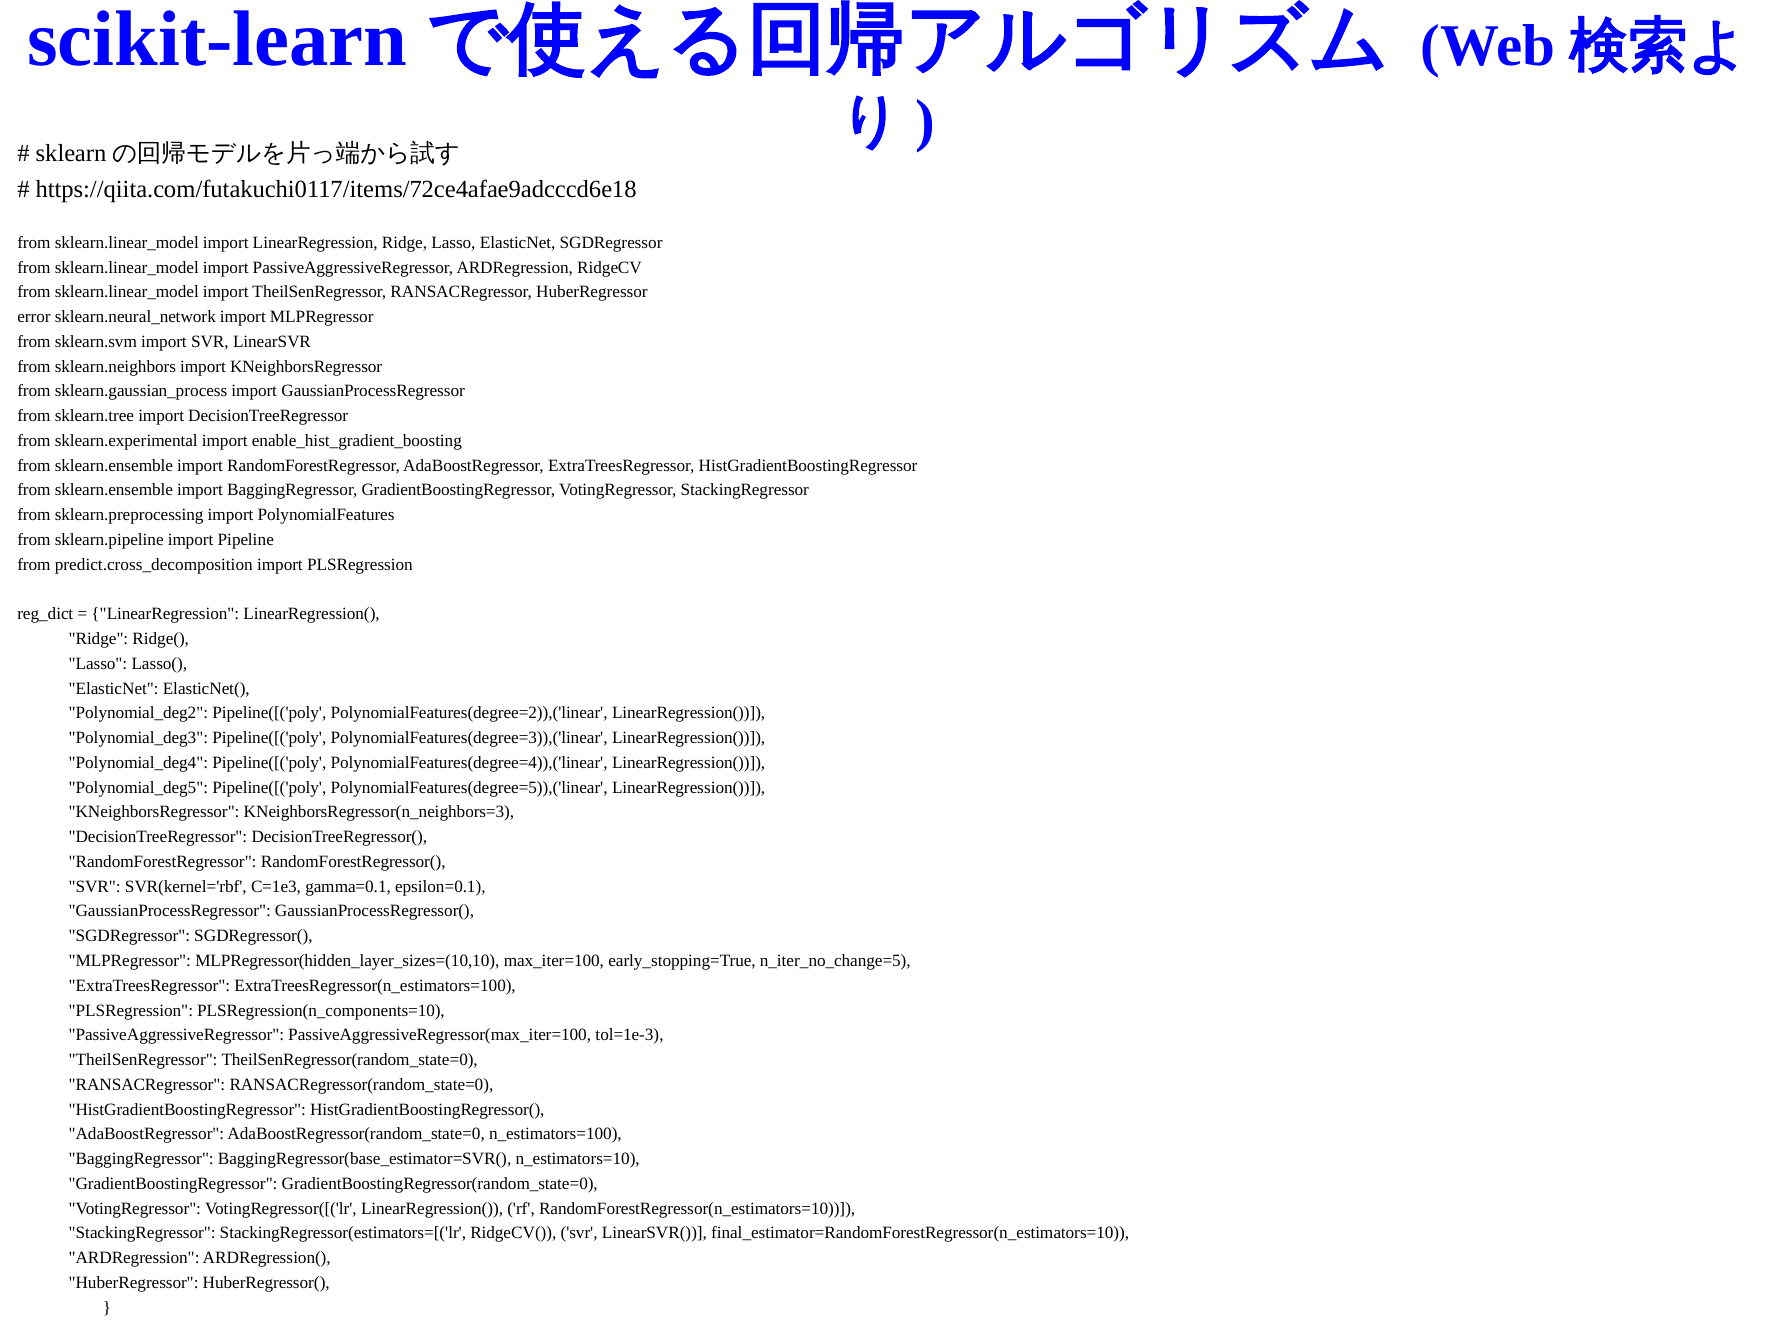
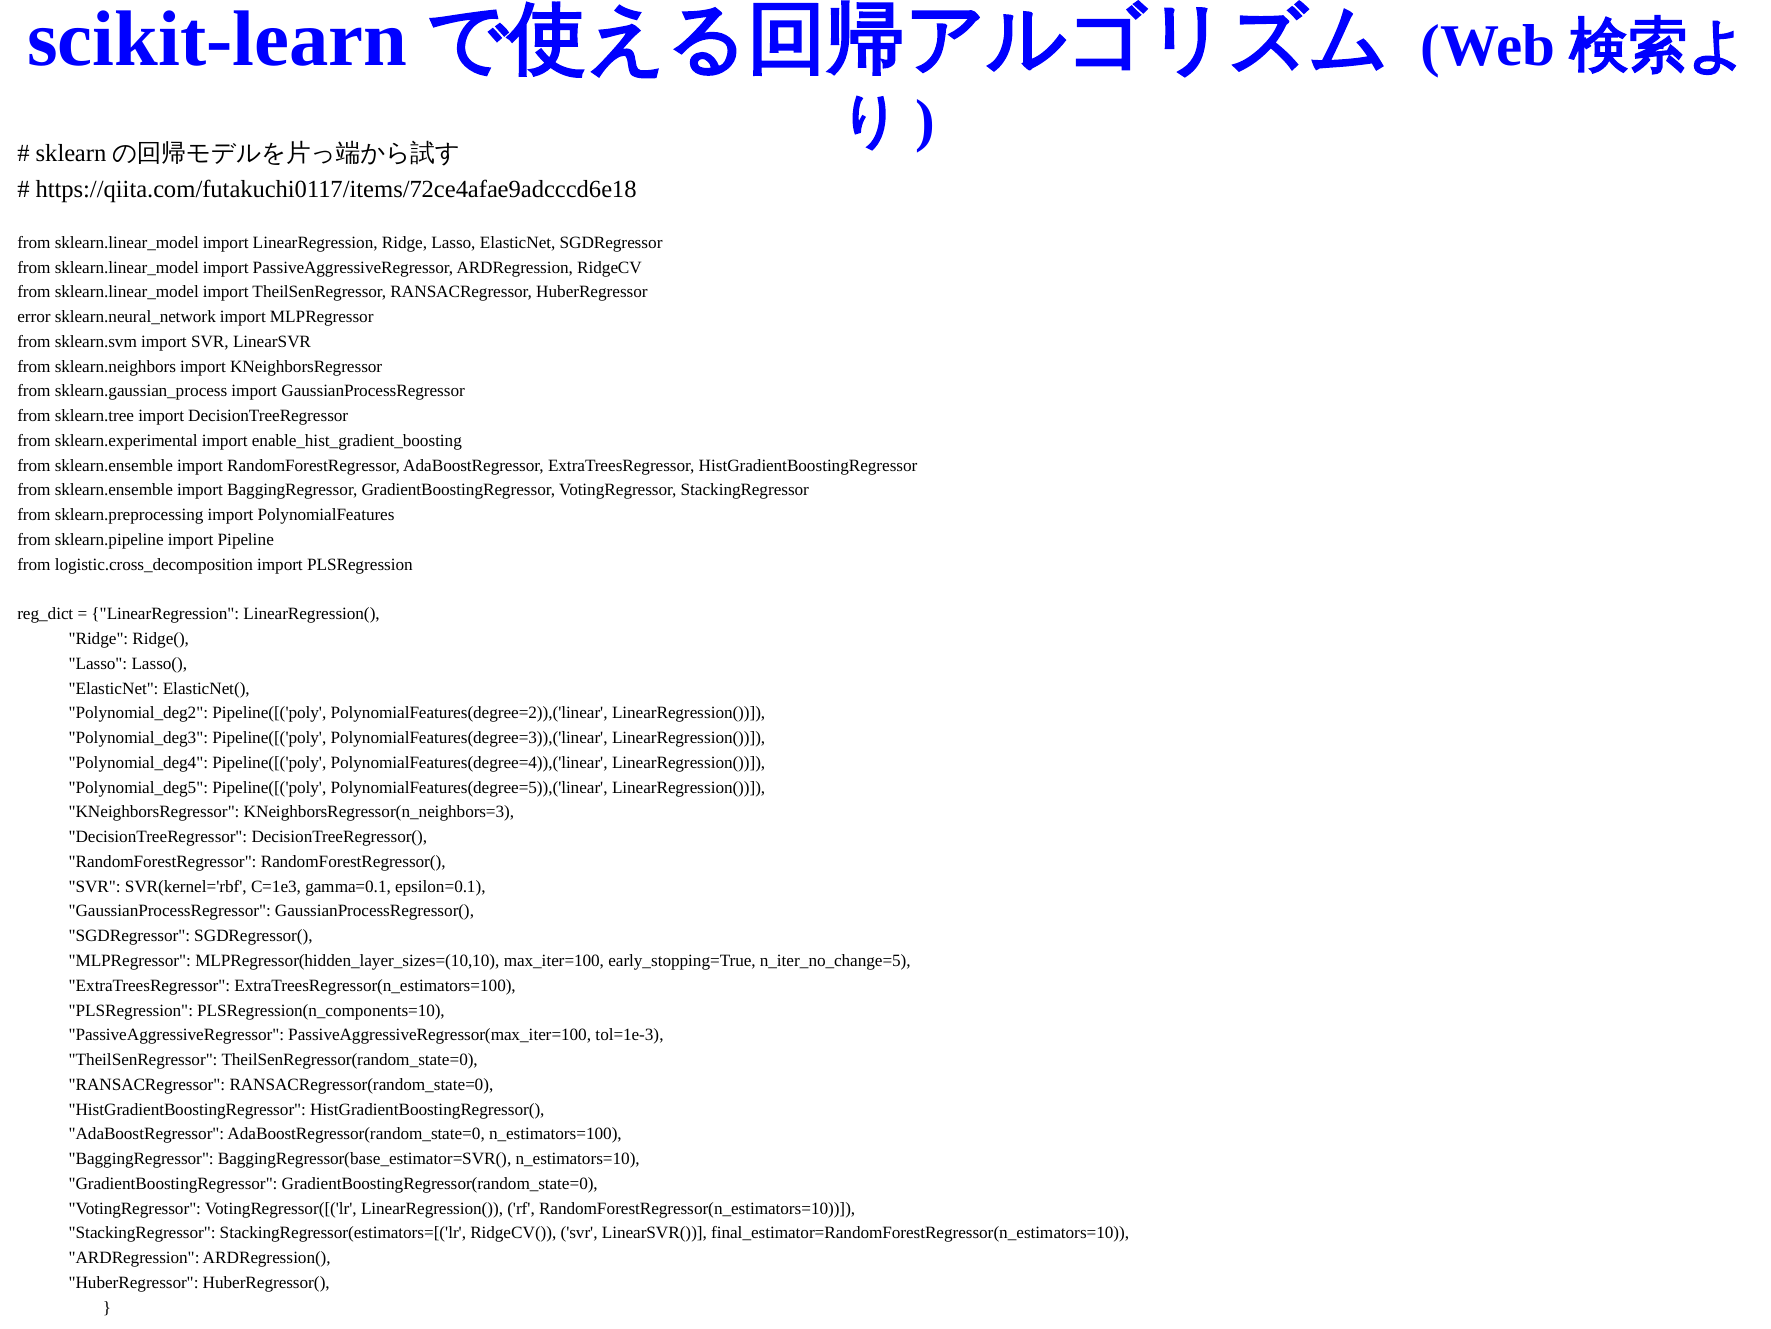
predict.cross_decomposition: predict.cross_decomposition -> logistic.cross_decomposition (154, 564)
